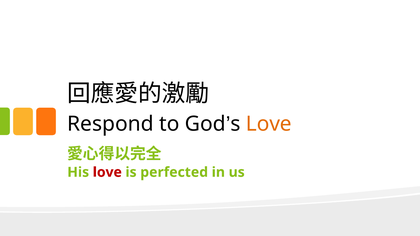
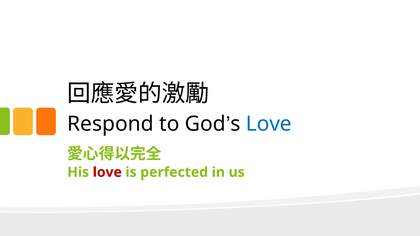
Love colour: orange -> blue (269, 124)
